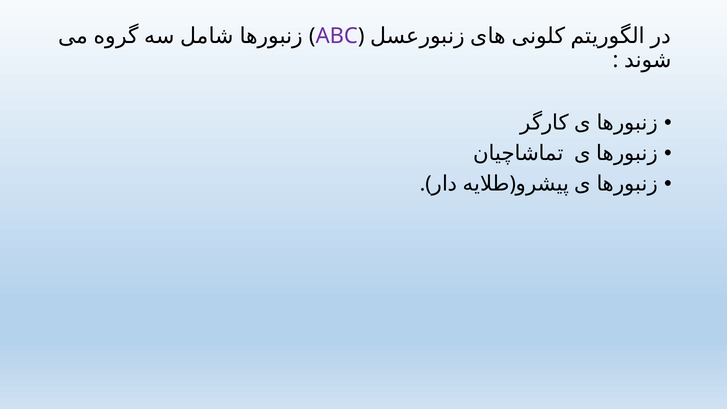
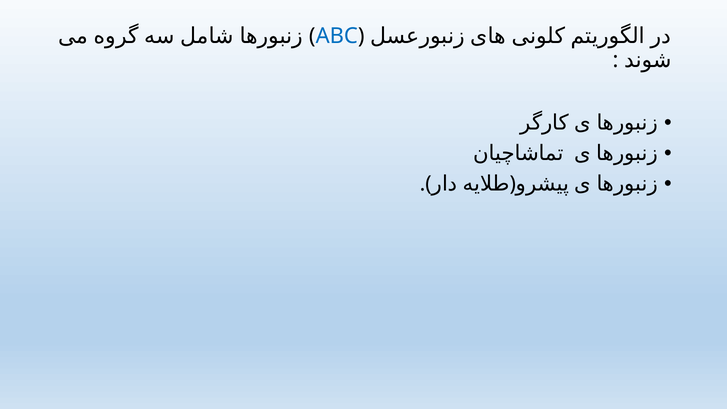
ABC colour: purple -> blue (337, 36)
